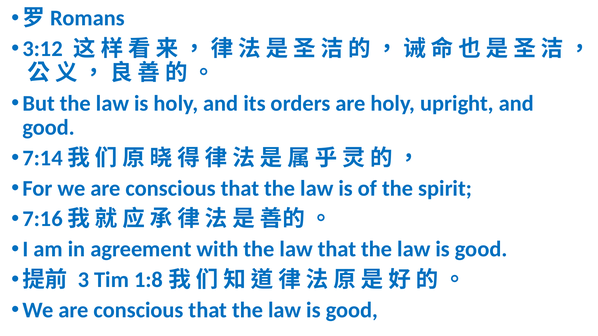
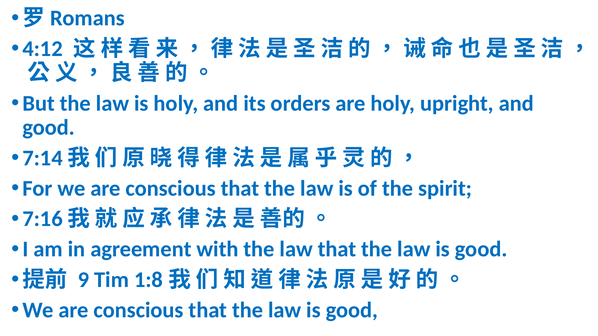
3:12: 3:12 -> 4:12 (43, 49)
3: 3 -> 9 (83, 280)
